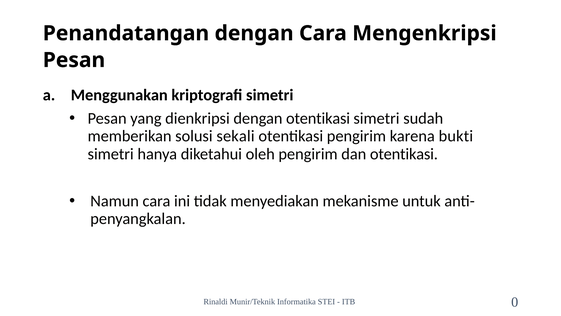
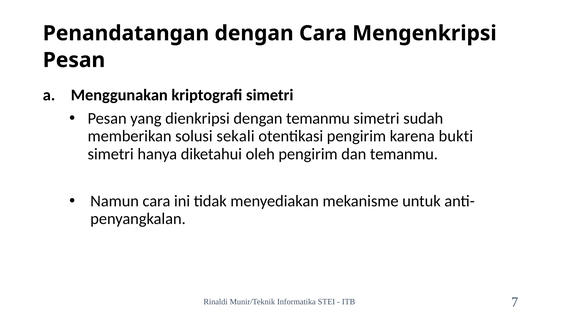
dengan otentikasi: otentikasi -> temanmu (318, 118)
dan otentikasi: otentikasi -> temanmu (404, 154)
0: 0 -> 7 (515, 302)
